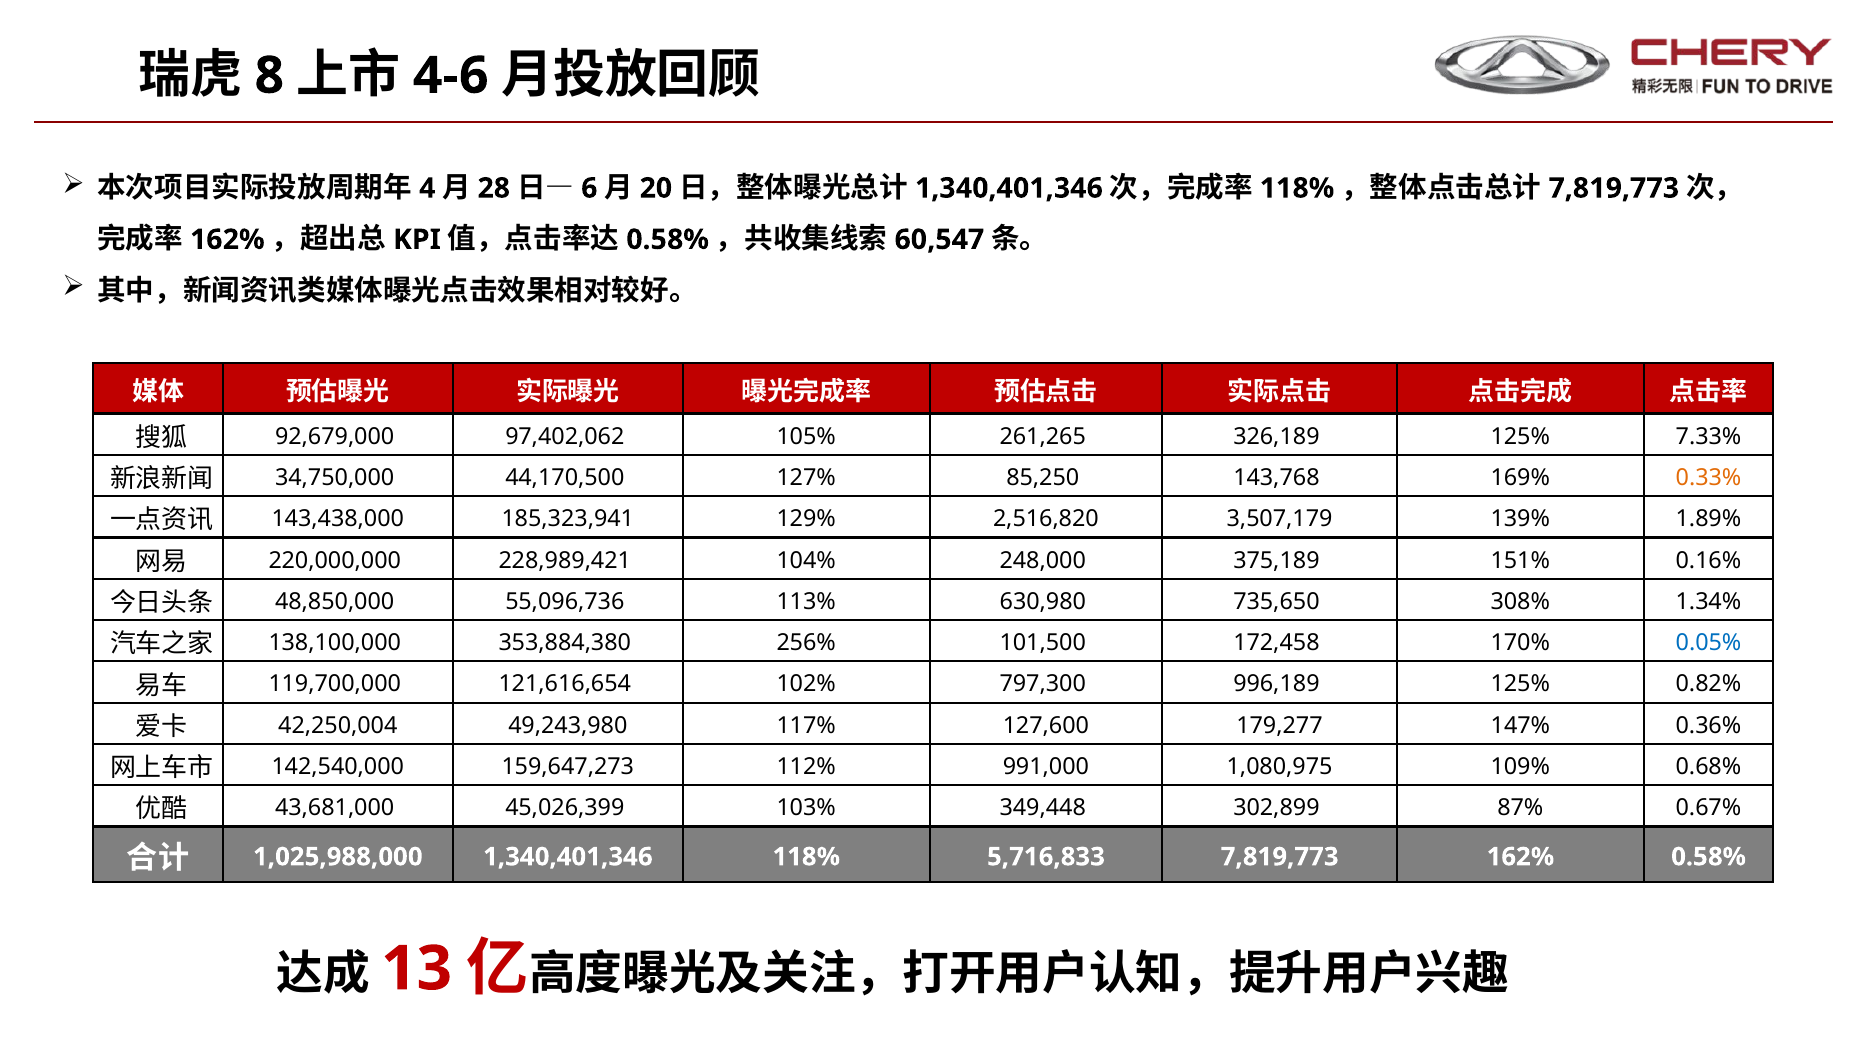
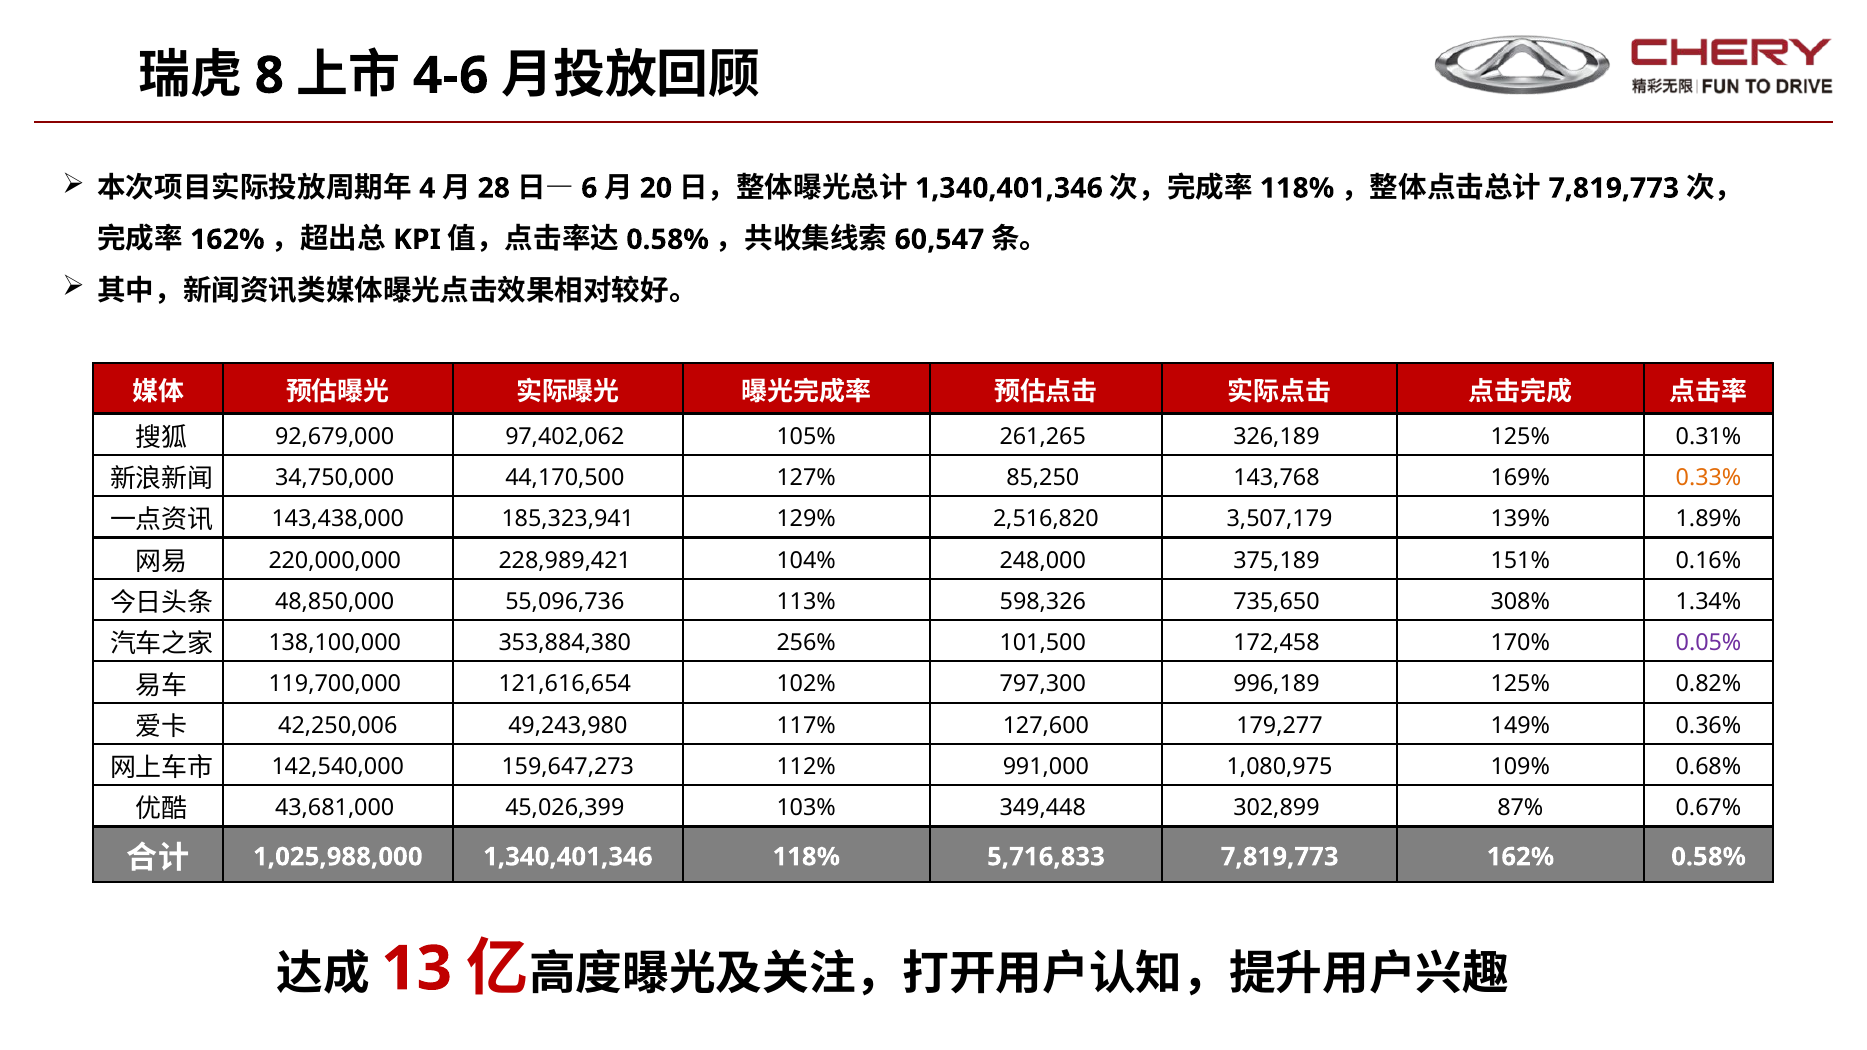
7.33%: 7.33% -> 0.31% (1709, 437)
630,980: 630,980 -> 598,326 (1043, 602)
0.05% colour: blue -> purple (1709, 643)
42,250,004: 42,250,004 -> 42,250,006 (338, 726)
147%: 147% -> 149% (1520, 726)
